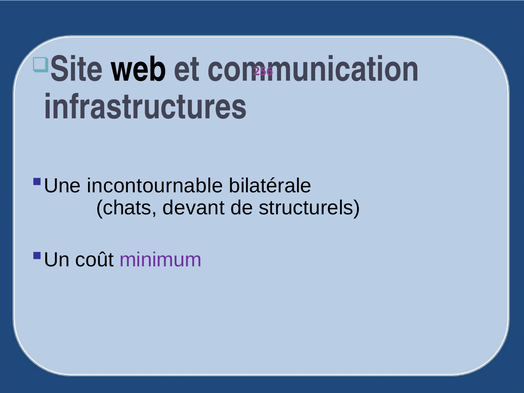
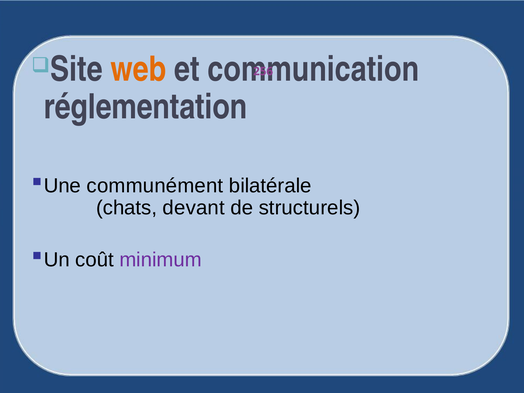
web colour: black -> orange (138, 69)
infrastructures: infrastructures -> réglementation (145, 107)
incontournable: incontournable -> communément (155, 186)
